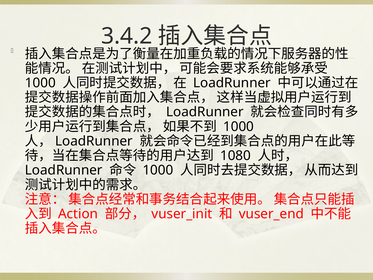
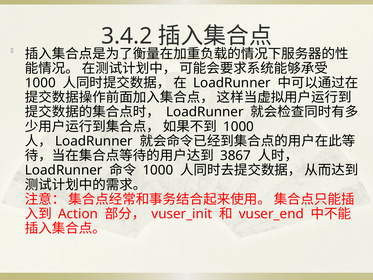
1080: 1080 -> 3867 (235, 156)
